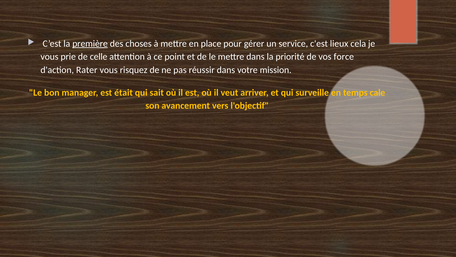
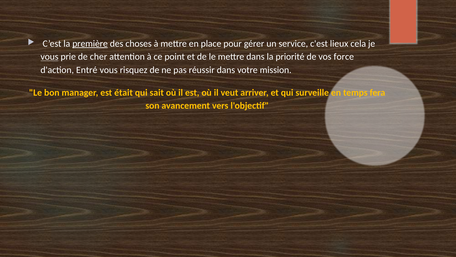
vous underline: none -> present (50, 57)
celle: celle -> cher (99, 57)
Rater: Rater -> Entré (87, 70)
cale: cale -> fera (377, 92)
